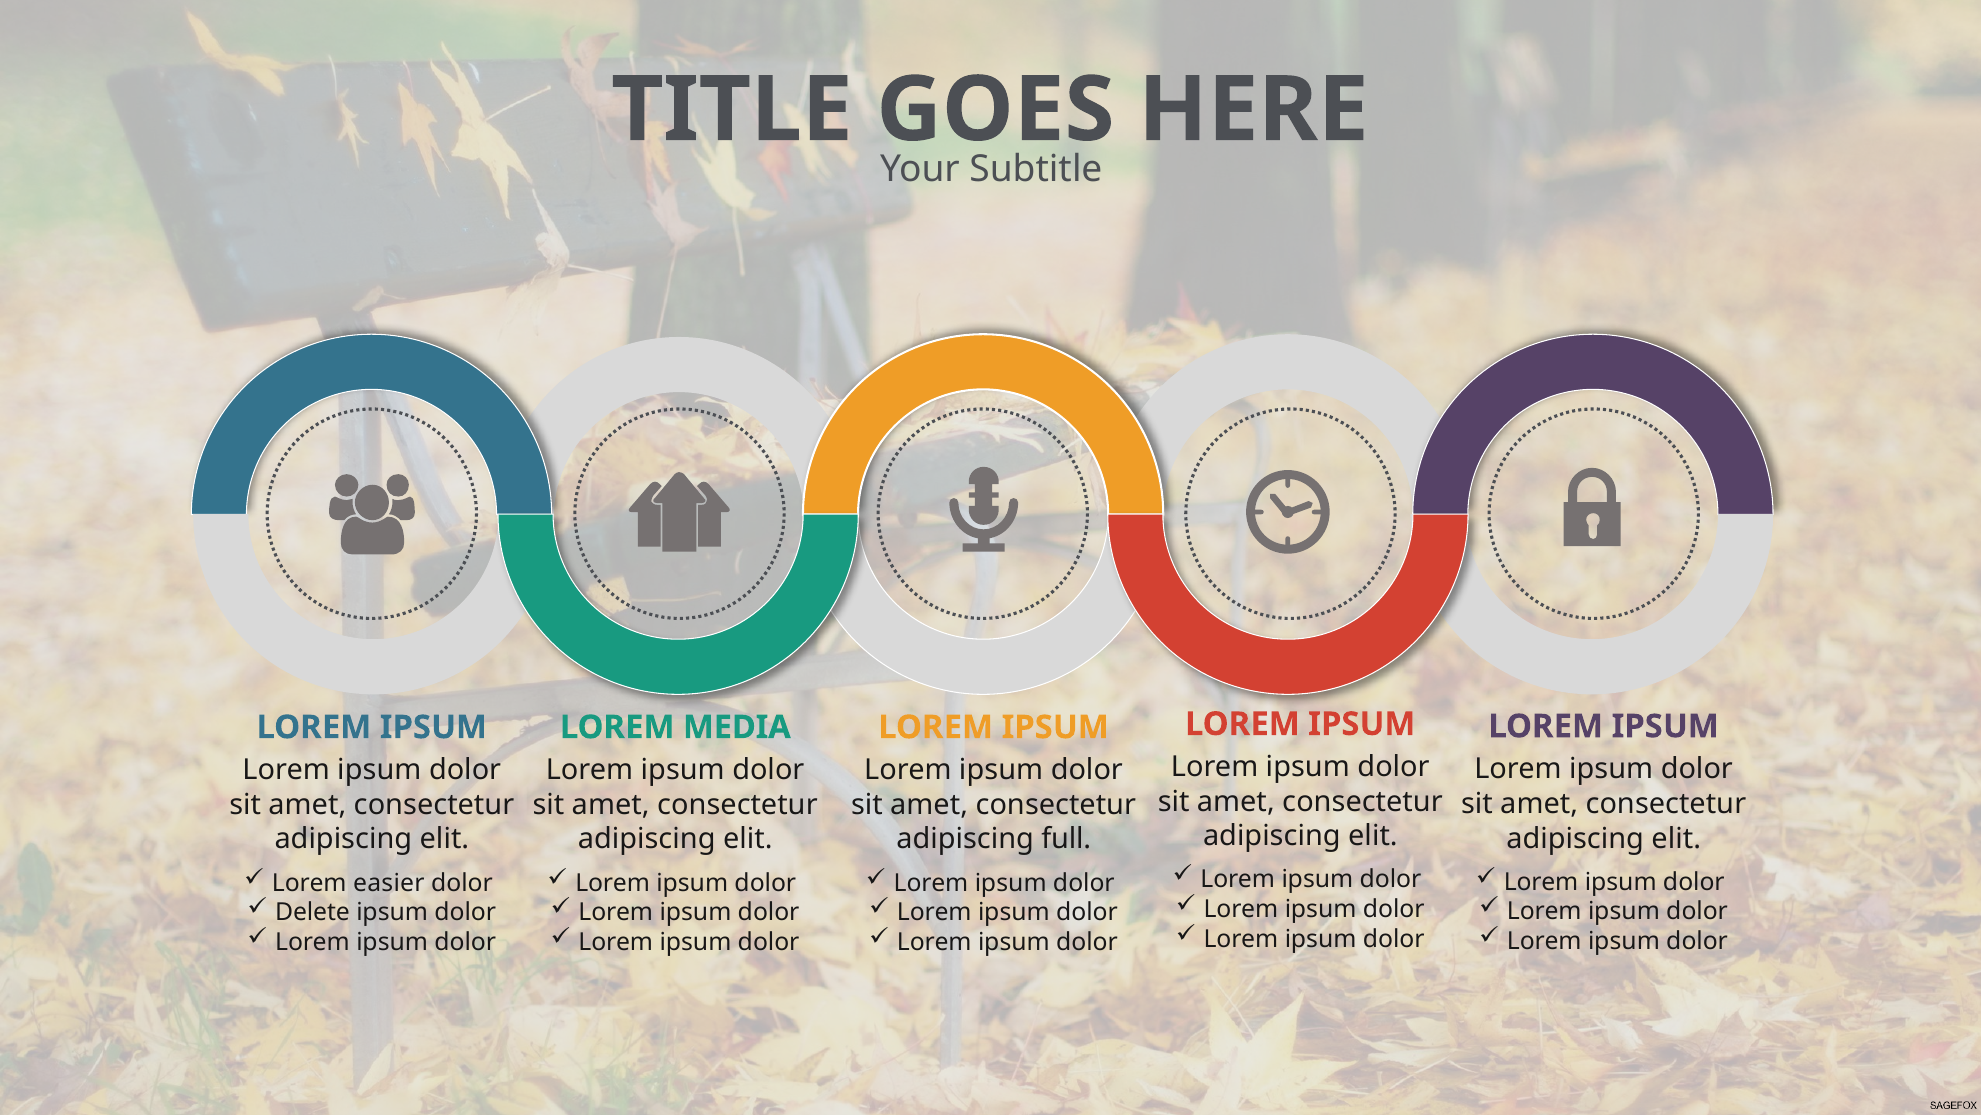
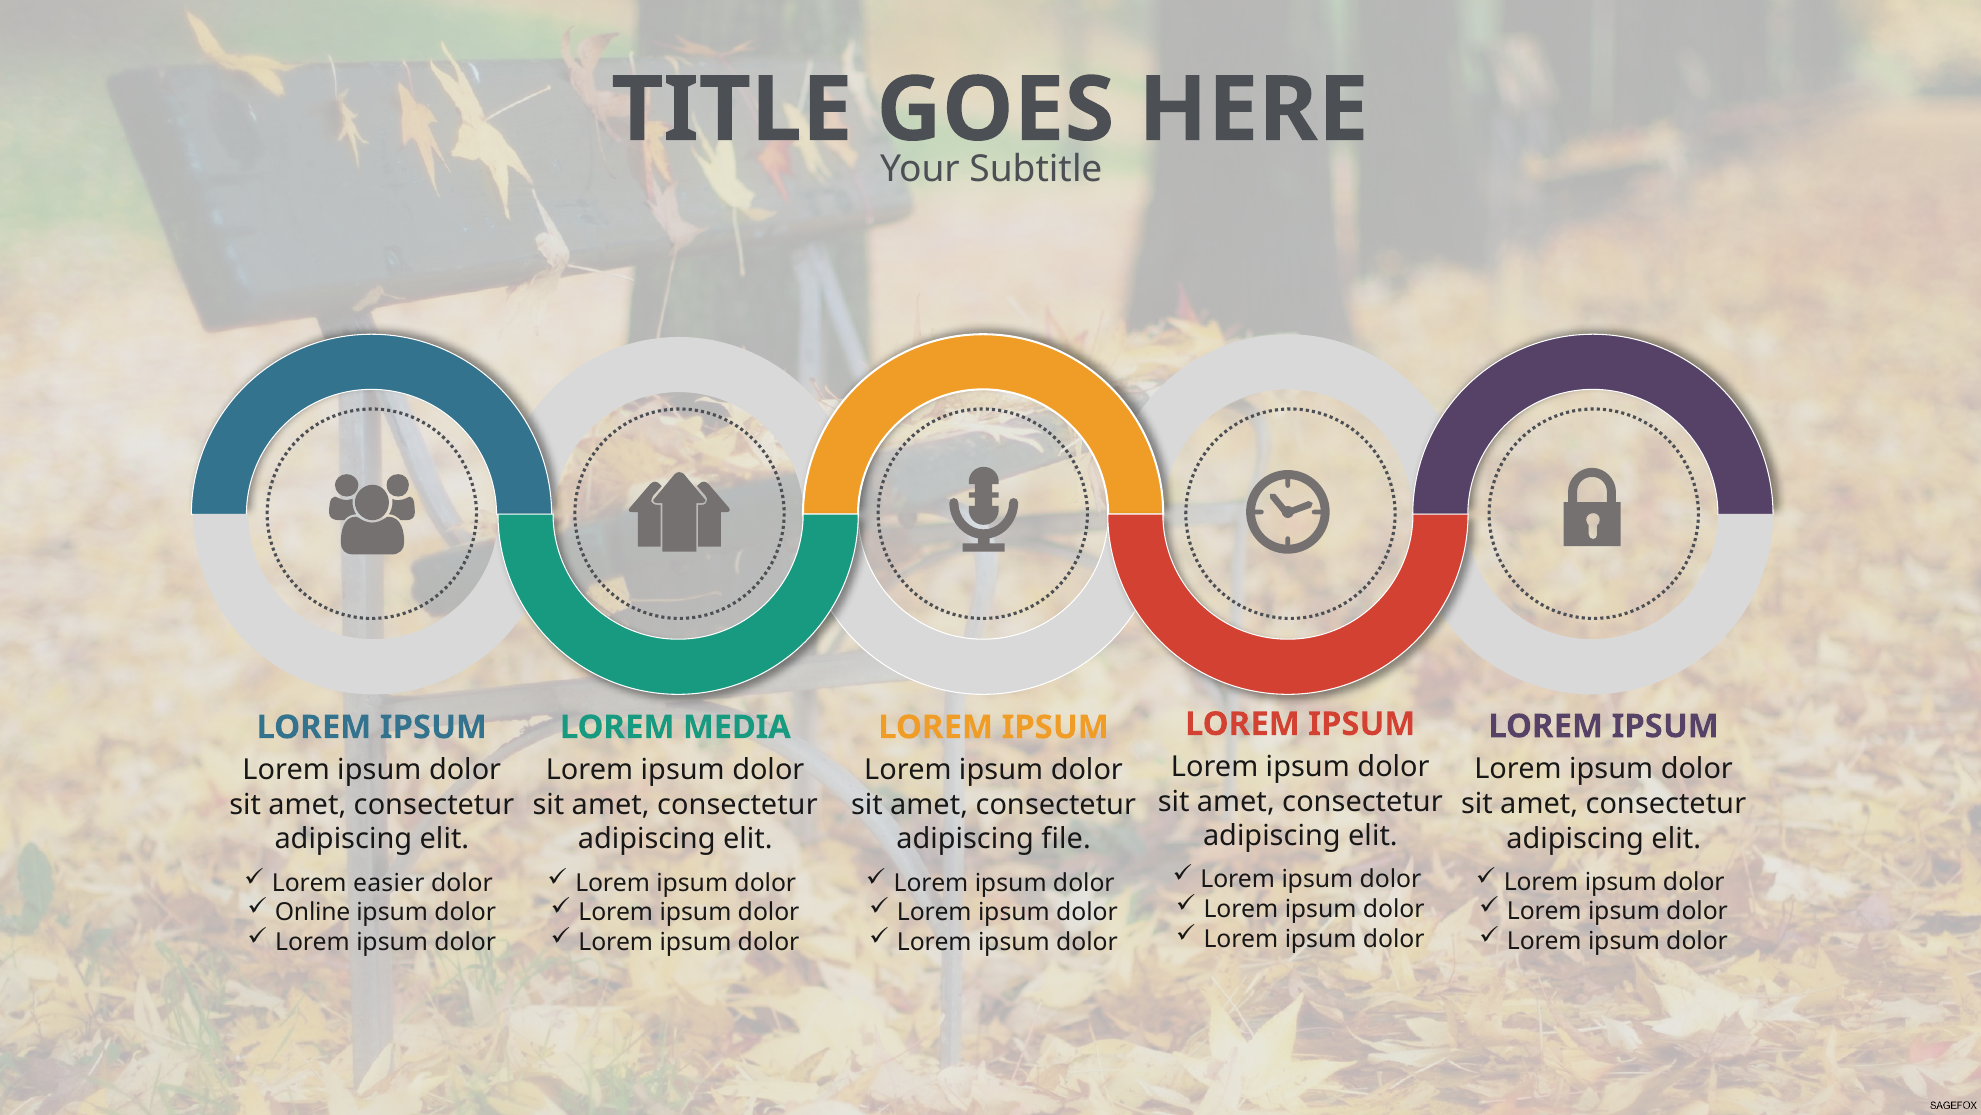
full: full -> file (1066, 839)
Delete: Delete -> Online (313, 912)
